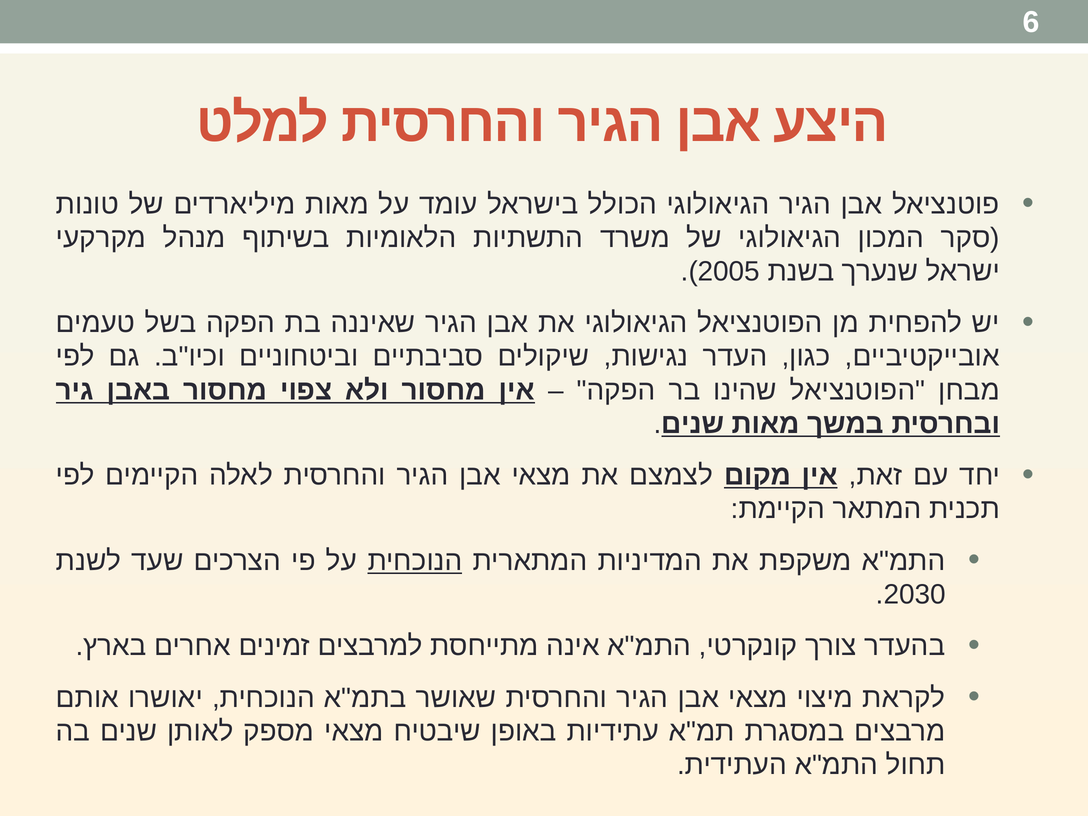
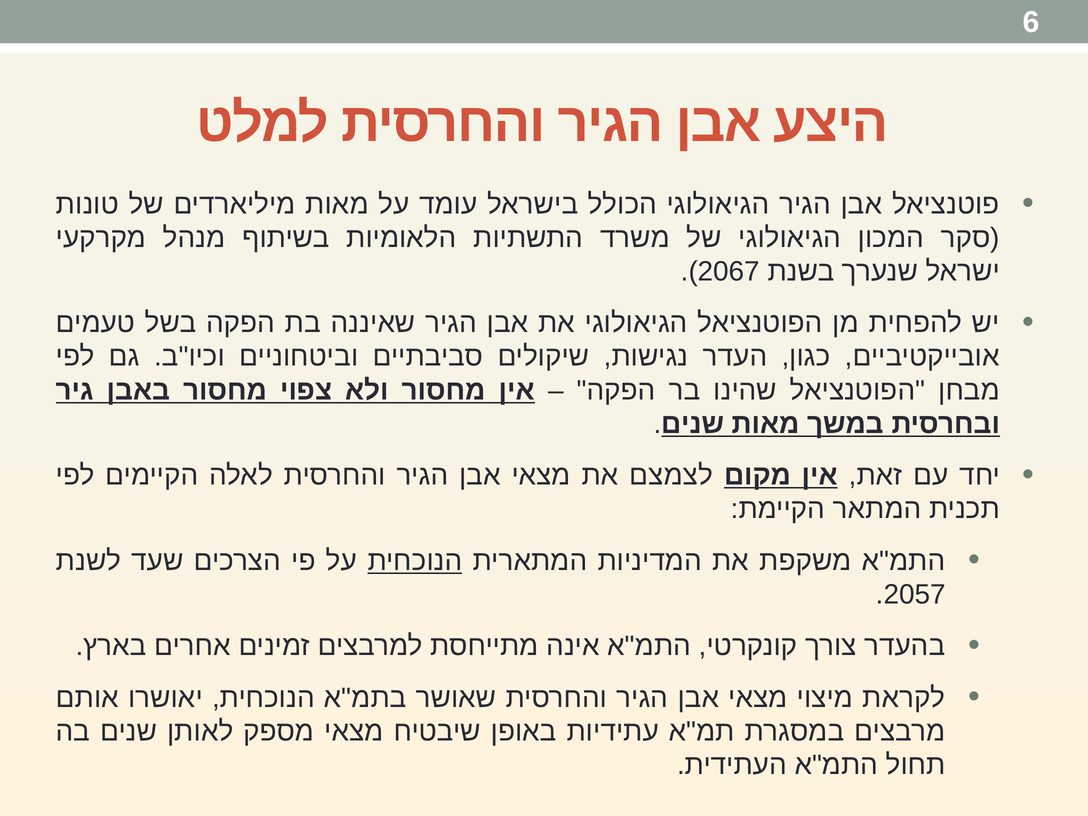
2005: 2005 -> 2067 (729, 271)
2030: 2030 -> 2057 (915, 594)
